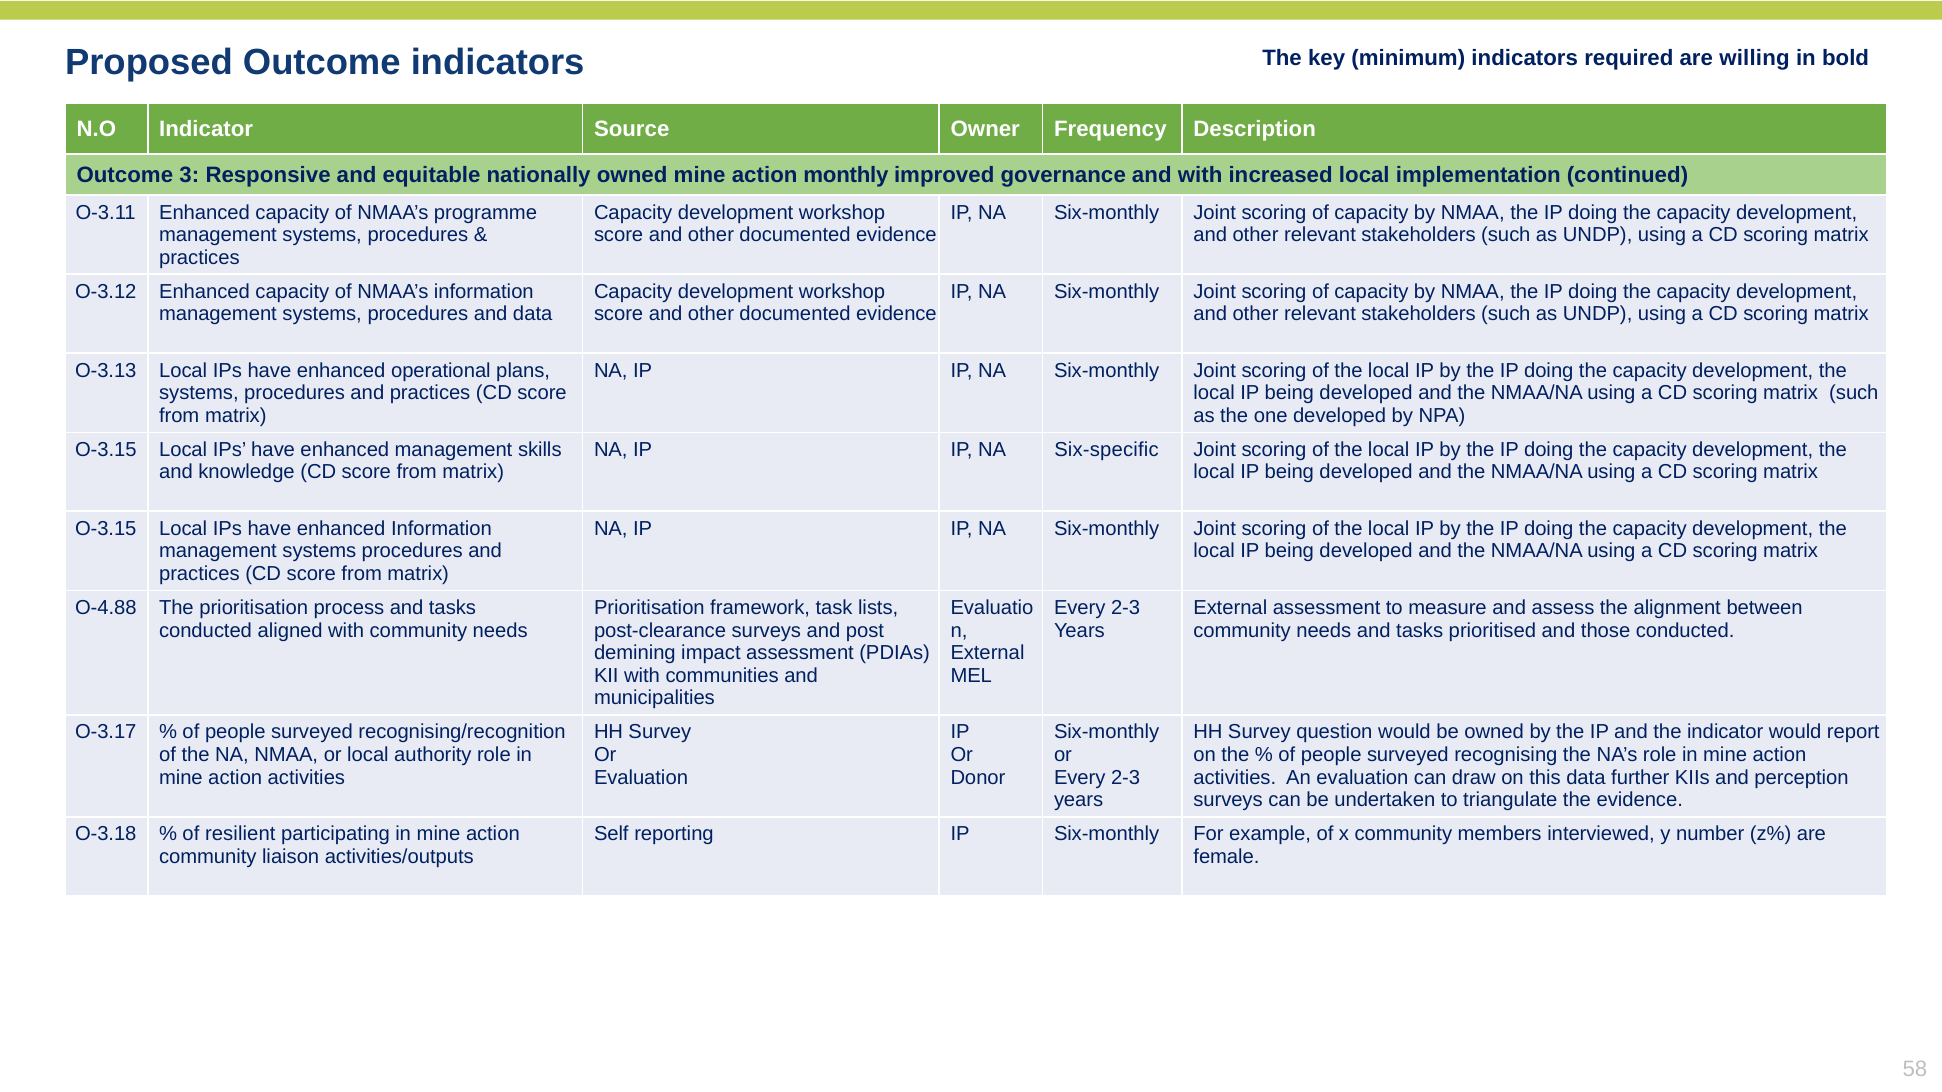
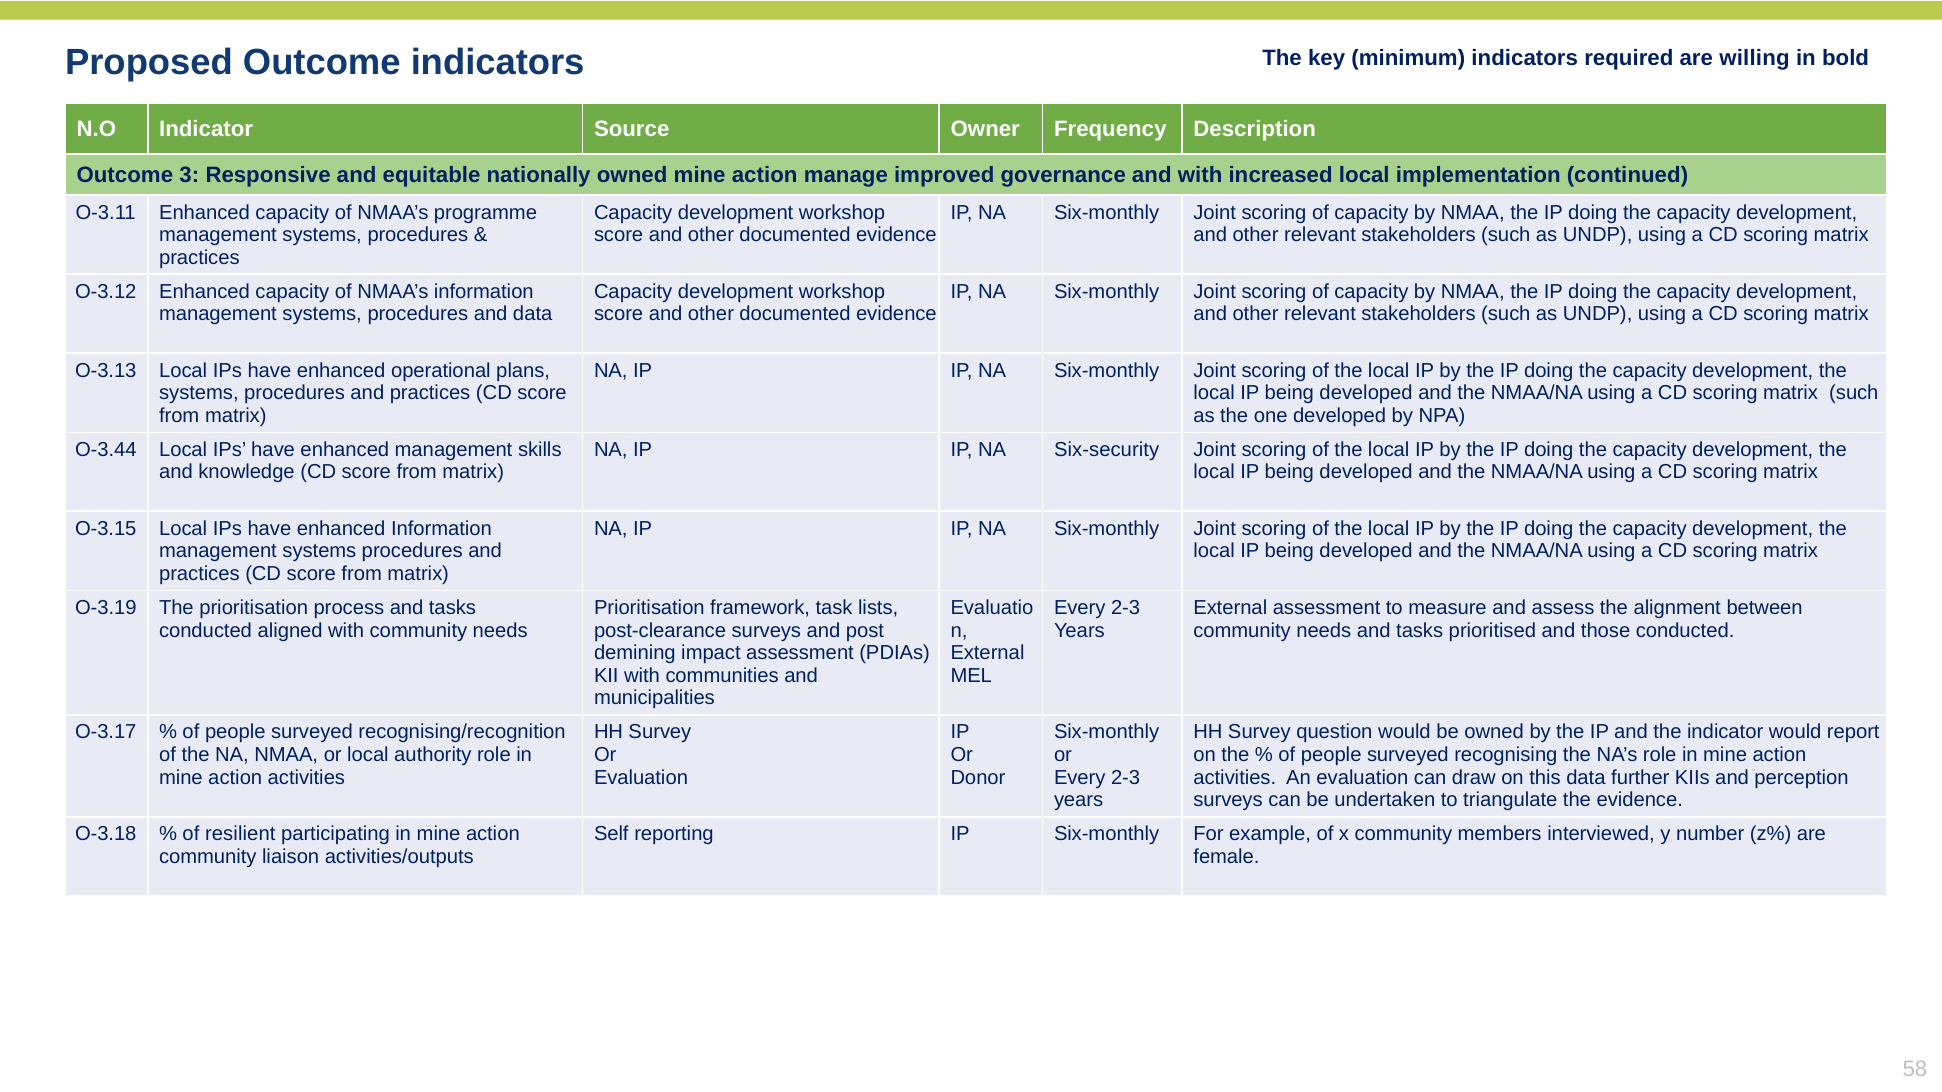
monthly: monthly -> manage (846, 175)
O-3.15: O-3.15 -> O-3.44 (106, 450)
Six-specific: Six-specific -> Six-security (1107, 450)
O-4.88: O-4.88 -> O-3.19 (106, 608)
